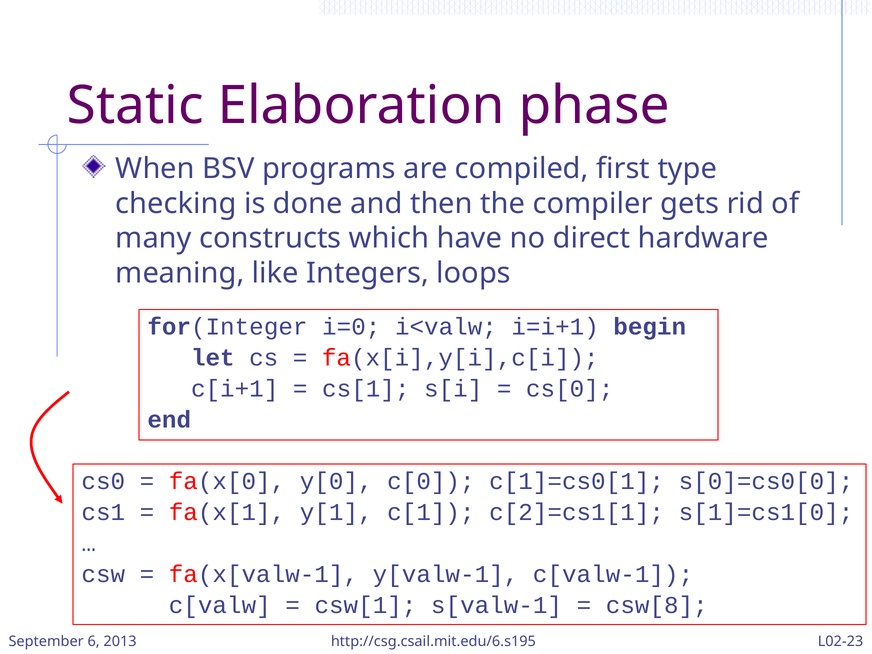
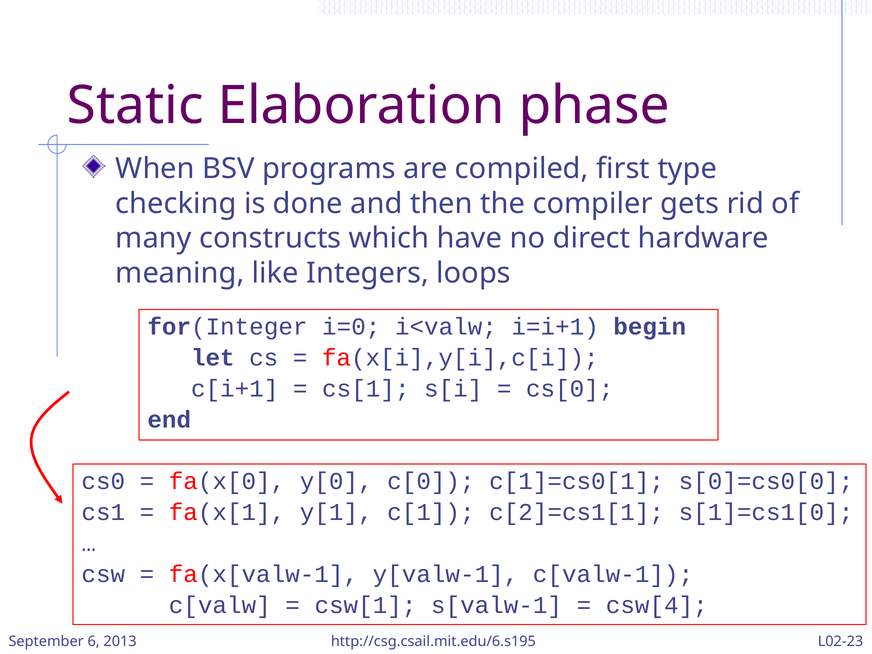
csw[8: csw[8 -> csw[4 (657, 605)
